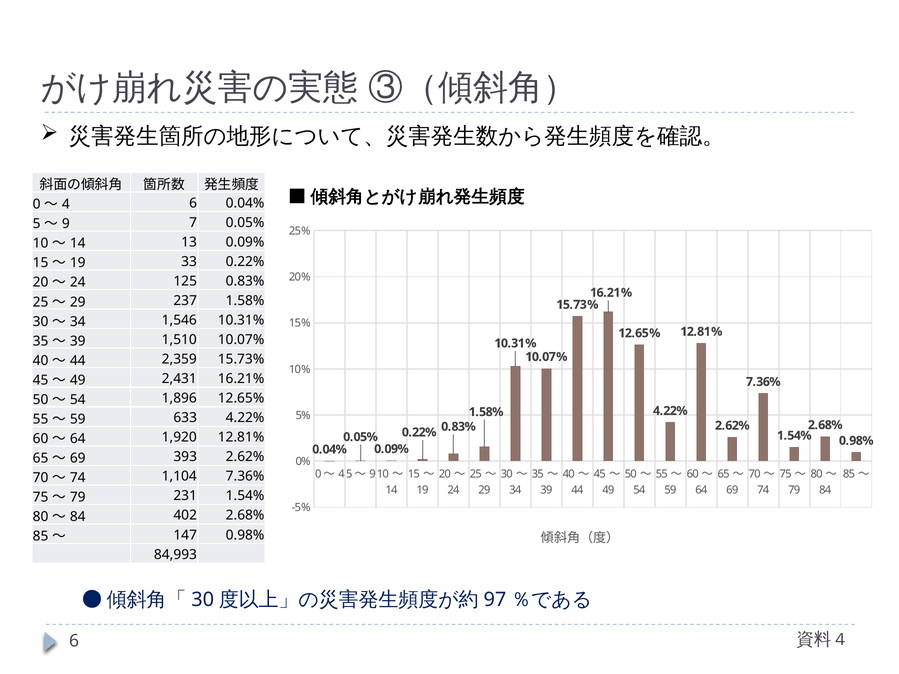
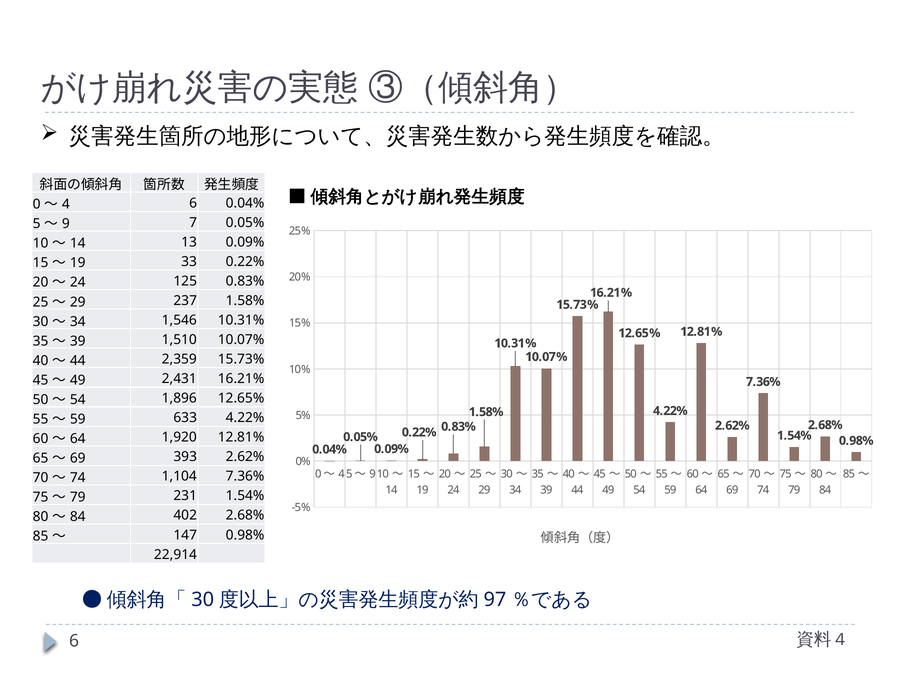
84,993: 84,993 -> 22,914 (175, 555)
